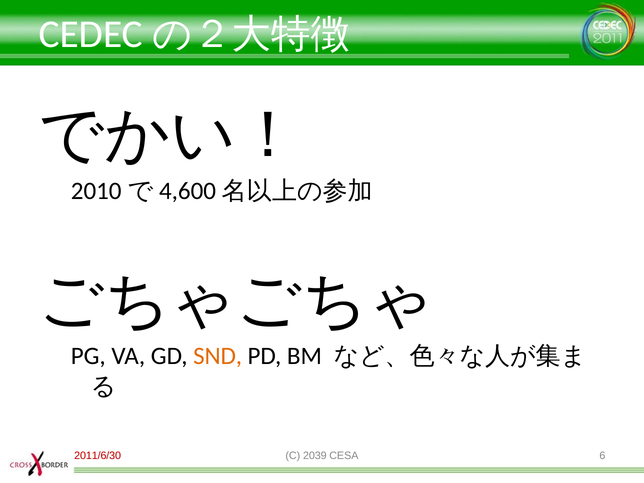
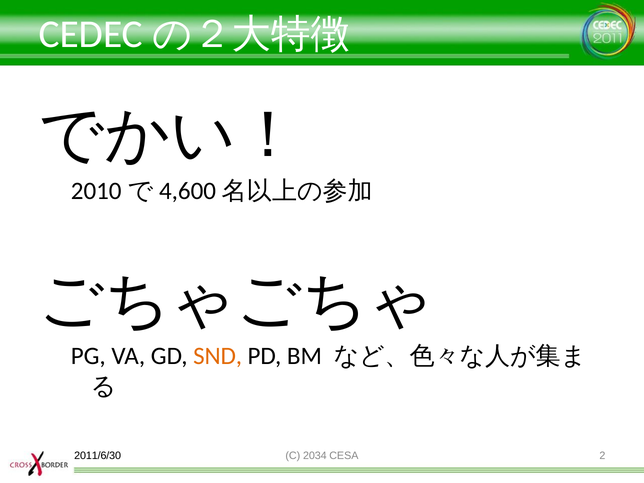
2011/6/30 colour: red -> black (98, 456)
2039: 2039 -> 2034 (315, 456)
6: 6 -> 2 (602, 456)
